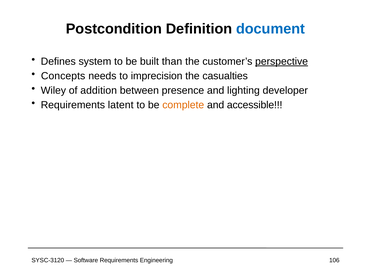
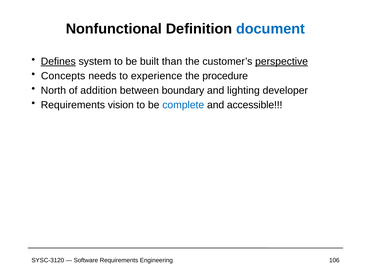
Postcondition: Postcondition -> Nonfunctional (114, 29)
Defines underline: none -> present (58, 61)
imprecision: imprecision -> experience (157, 76)
casualties: casualties -> procedure (225, 76)
Wiley: Wiley -> North (53, 90)
presence: presence -> boundary (183, 90)
latent: latent -> vision (121, 105)
complete colour: orange -> blue (183, 105)
